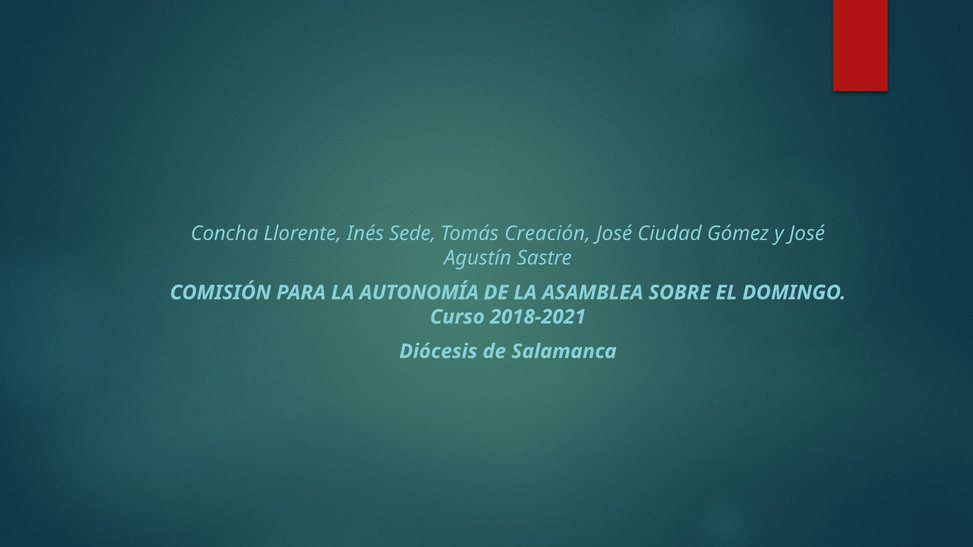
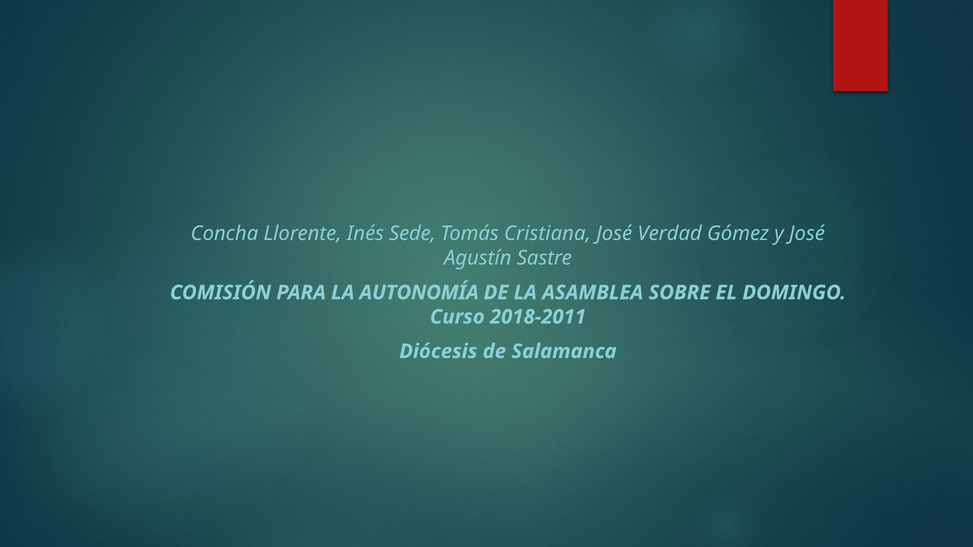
Creación: Creación -> Cristiana (548, 234)
Ciudad: Ciudad -> Verdad (670, 234)
2018-2021: 2018-2021 -> 2018-2011 (538, 317)
